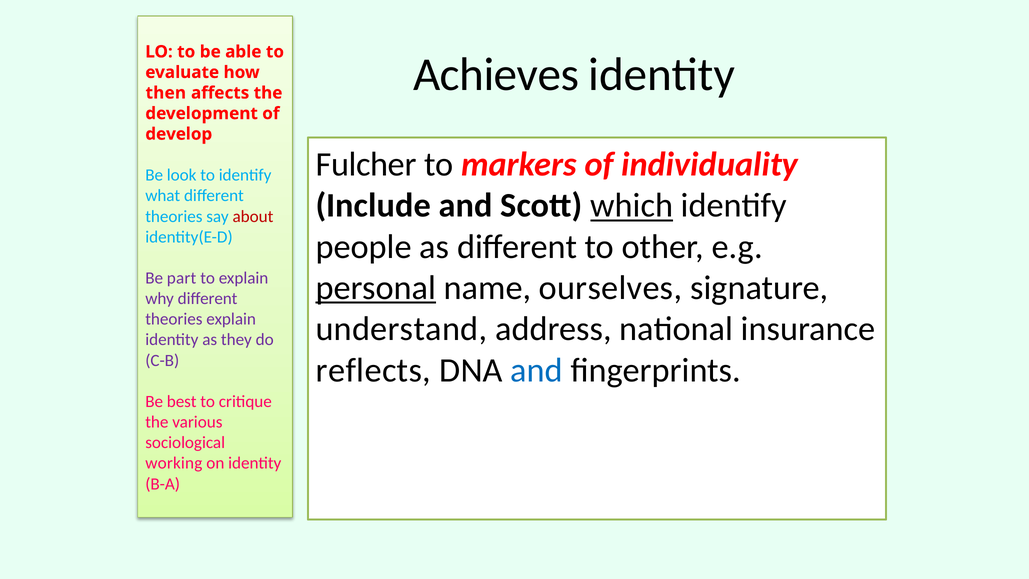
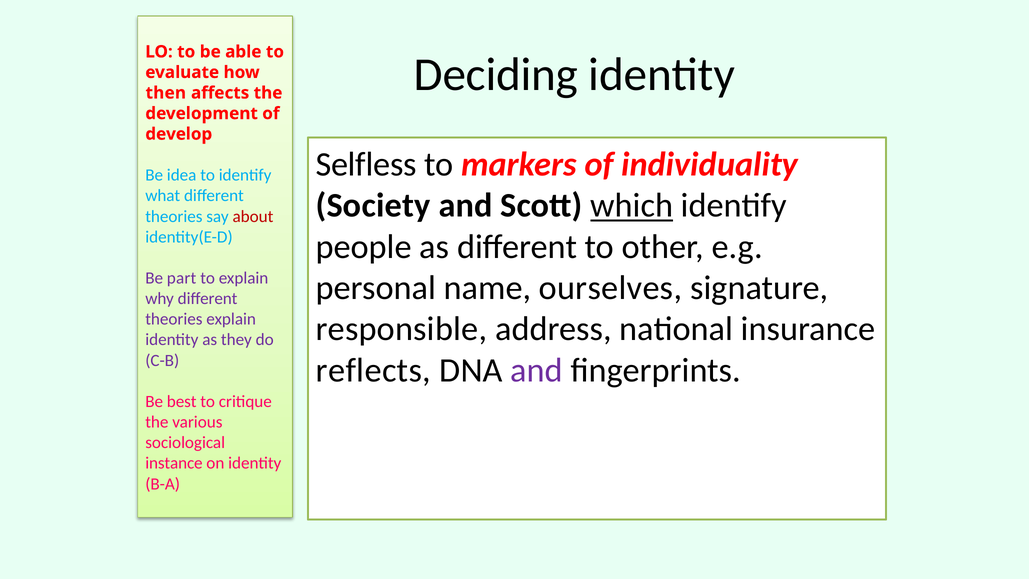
Achieves: Achieves -> Deciding (496, 75)
Fulcher: Fulcher -> Selfless (366, 164)
look: look -> idea (182, 175)
Include: Include -> Society (373, 205)
personal underline: present -> none (376, 288)
understand: understand -> responsible (401, 329)
and colour: blue -> purple (537, 370)
working: working -> instance (174, 463)
